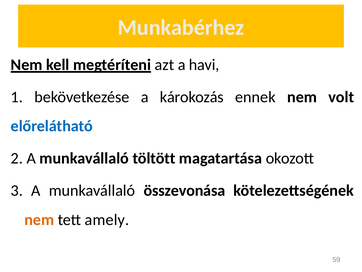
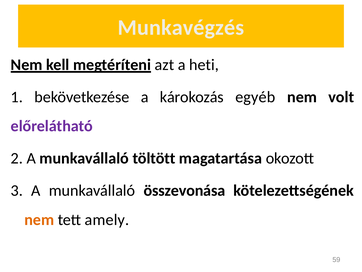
Munkabérhez: Munkabérhez -> Munkavégzés (181, 28)
havi: havi -> heti (204, 65)
ennek: ennek -> egyéb (255, 97)
előrelátható colour: blue -> purple (52, 126)
